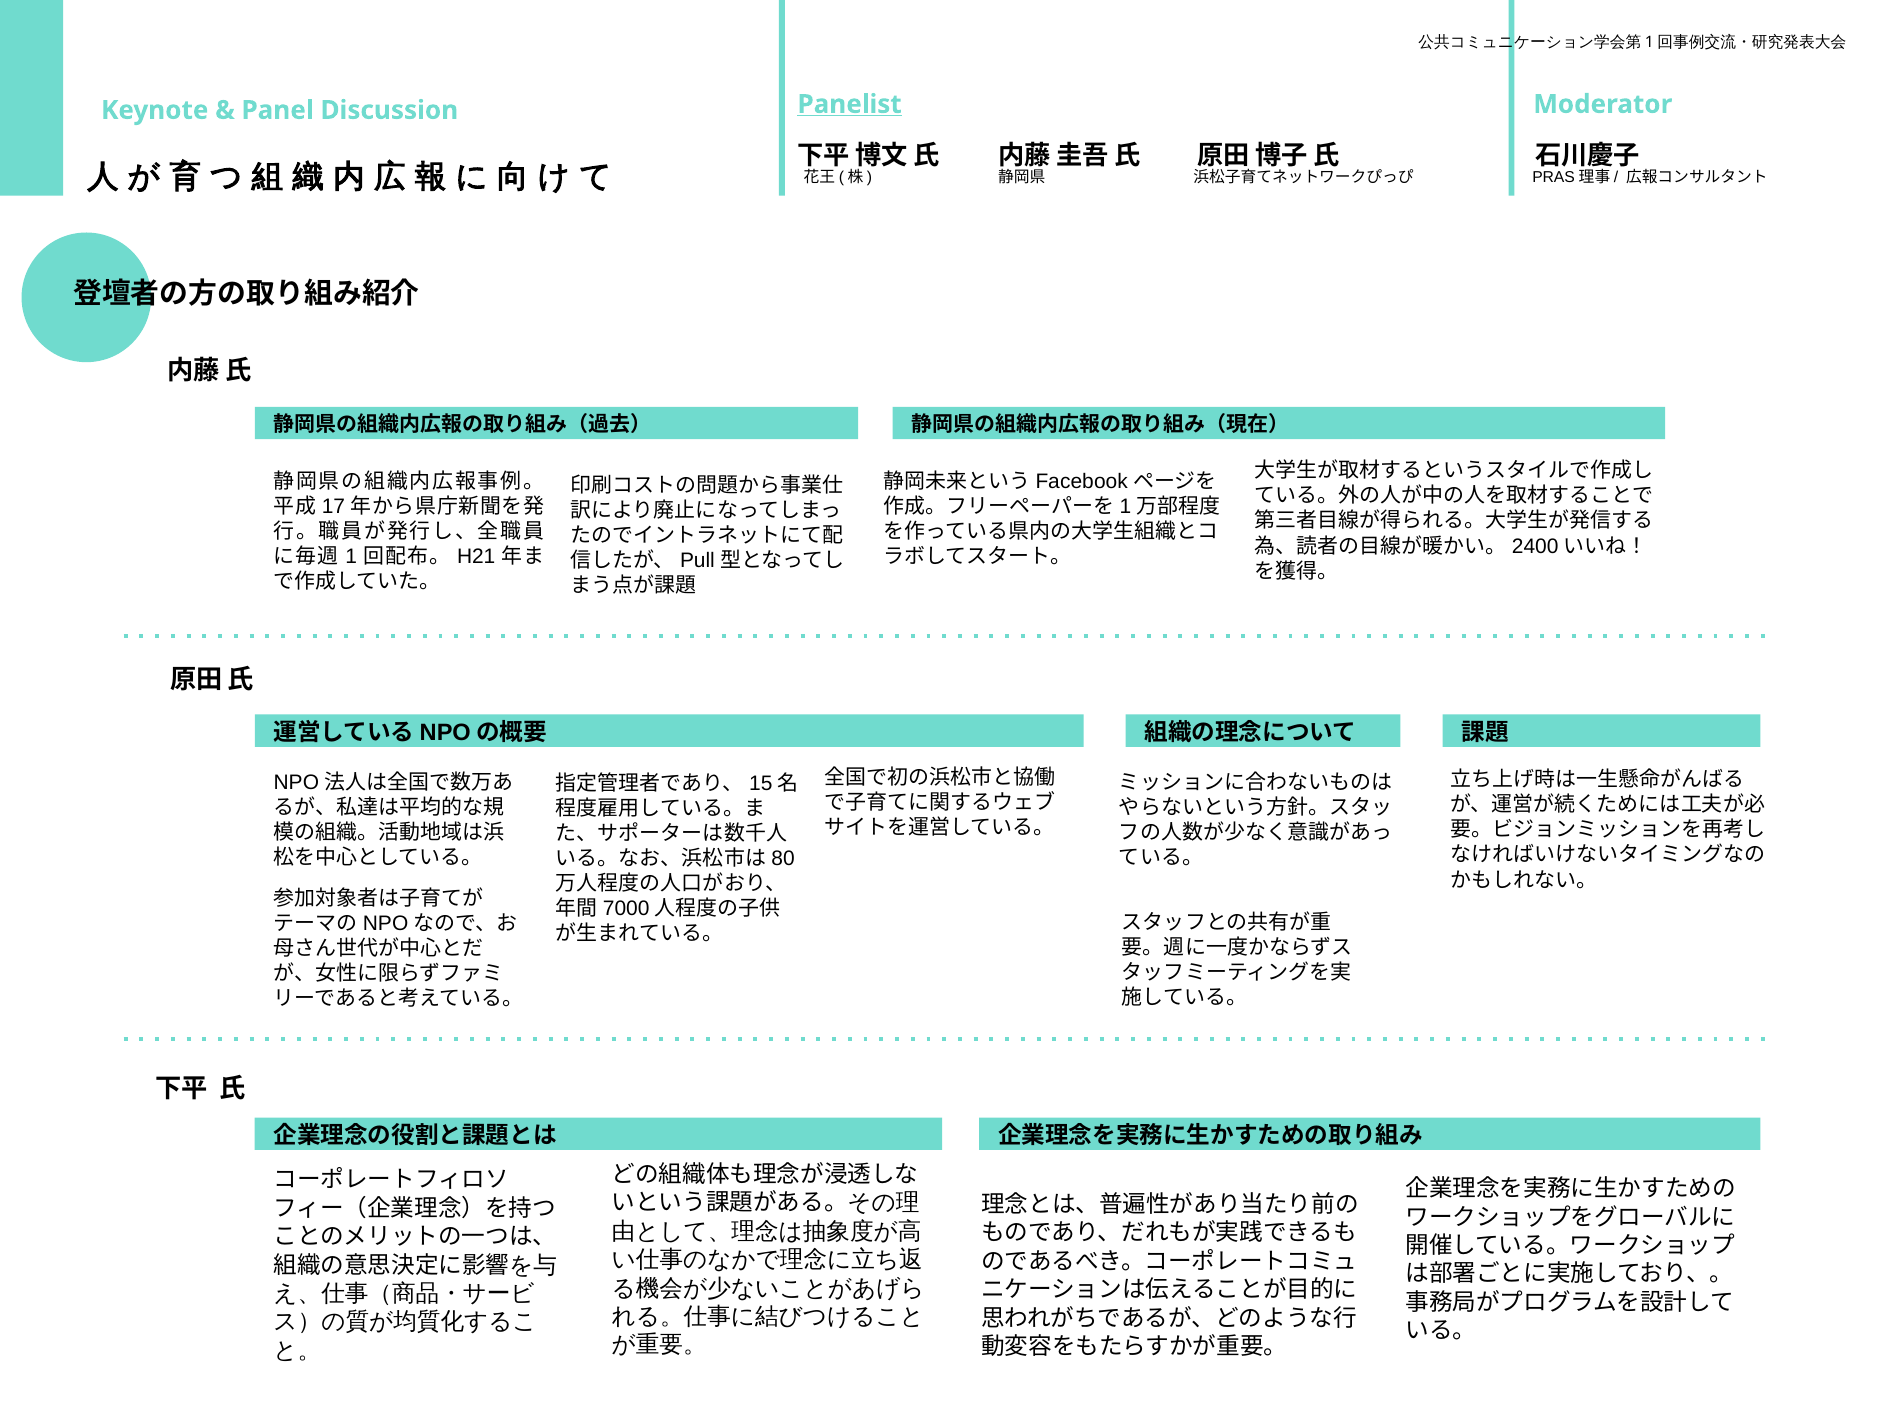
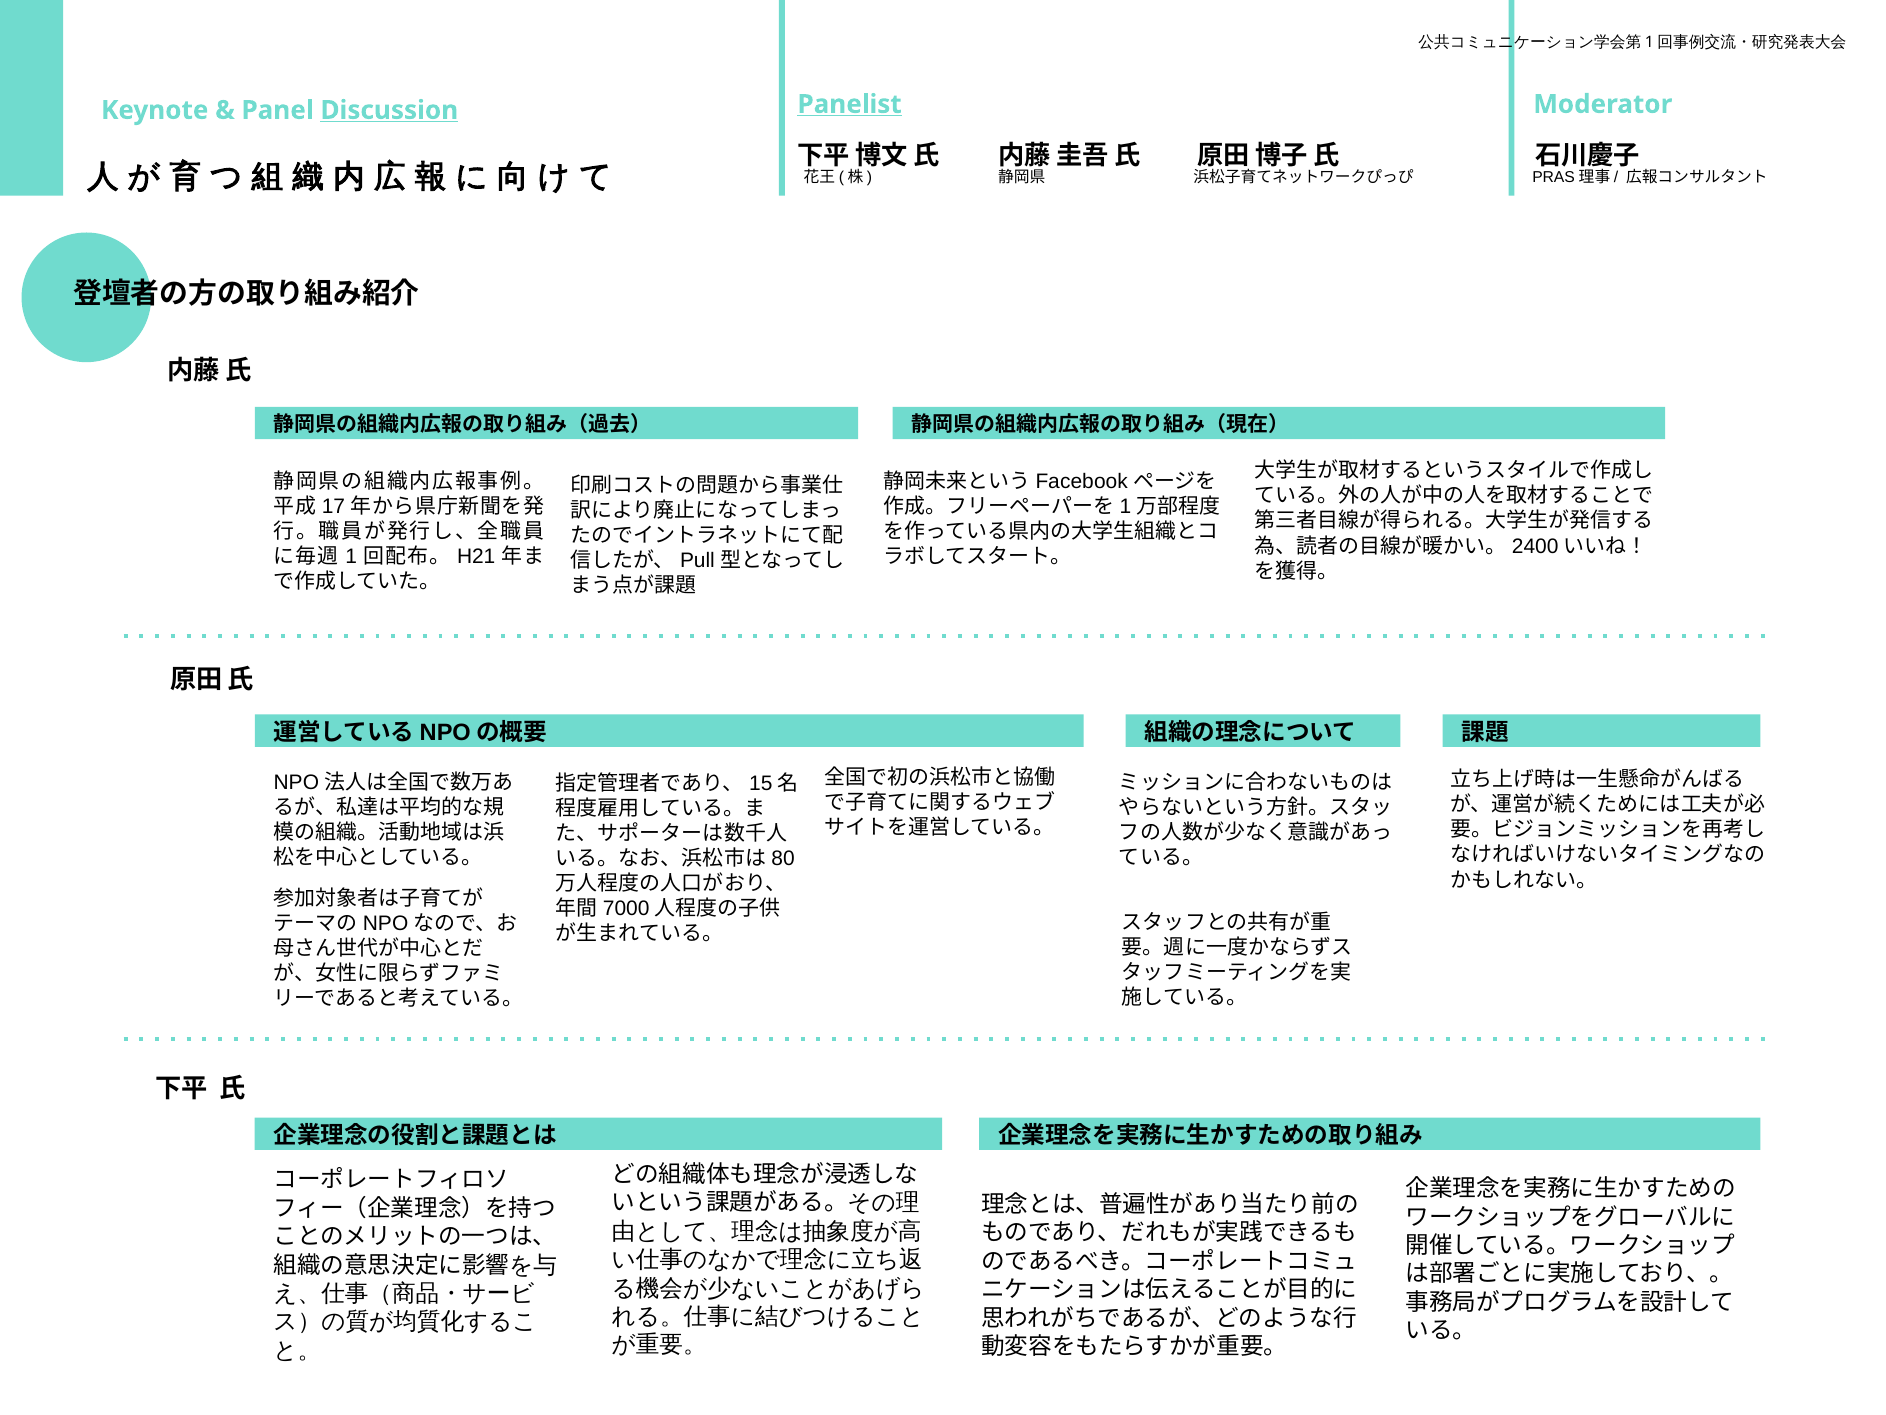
Discussion underline: none -> present (389, 110)
